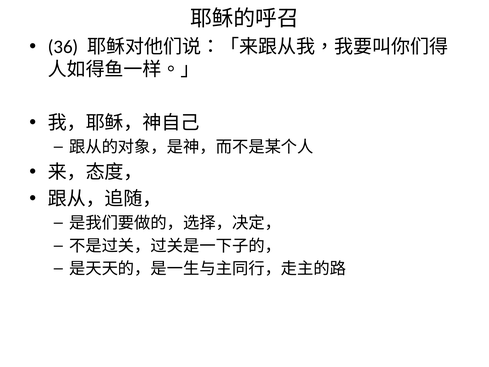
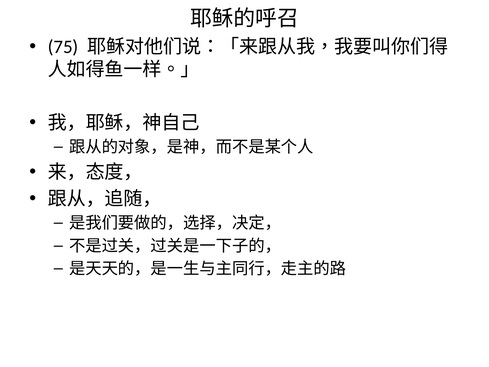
36: 36 -> 75 (63, 47)
